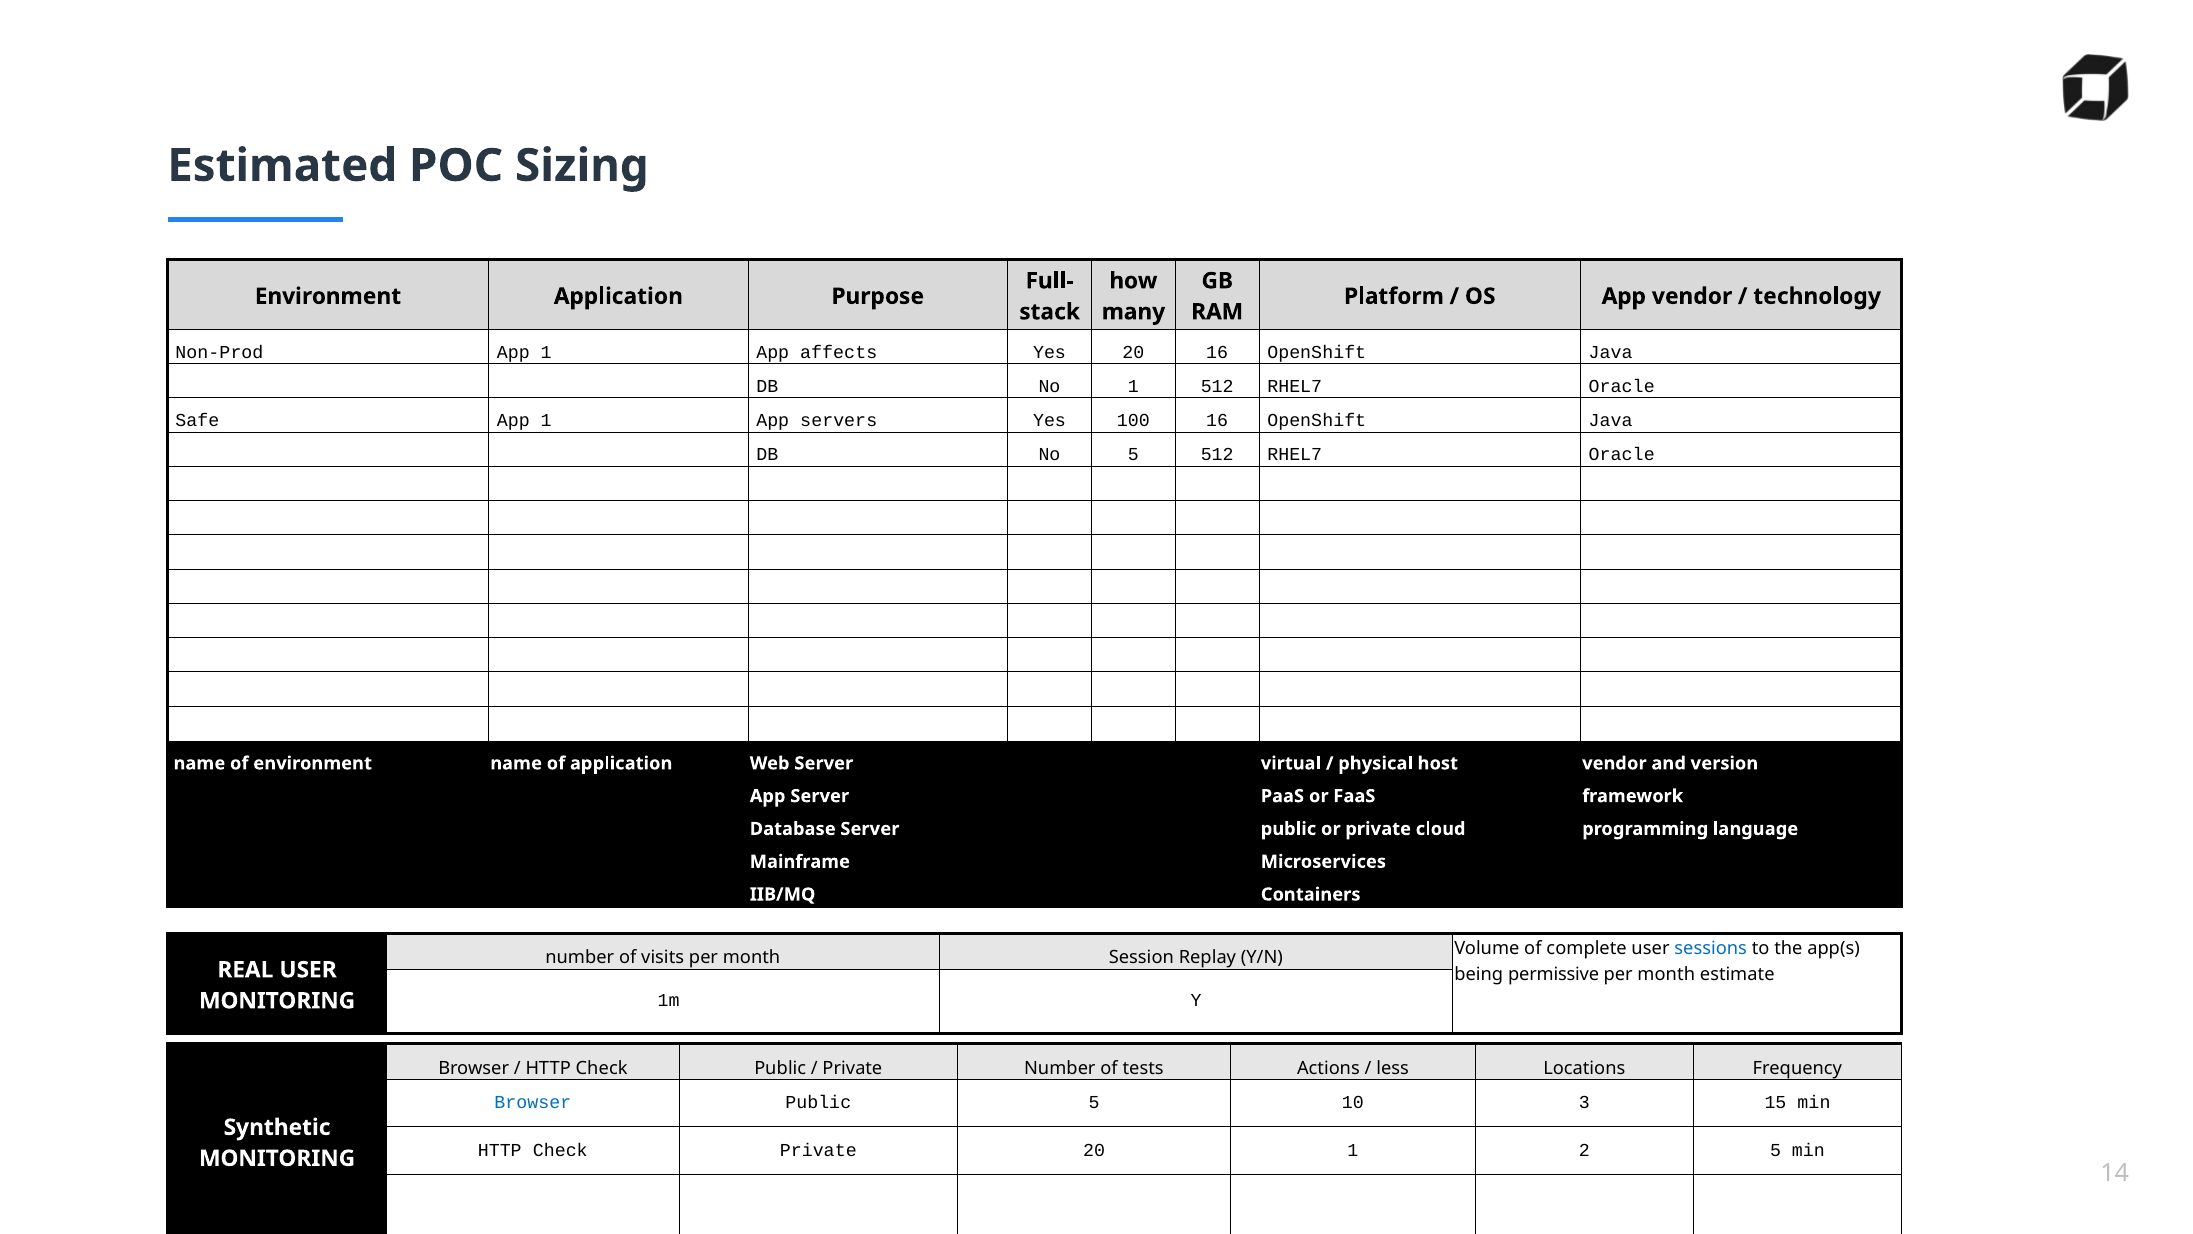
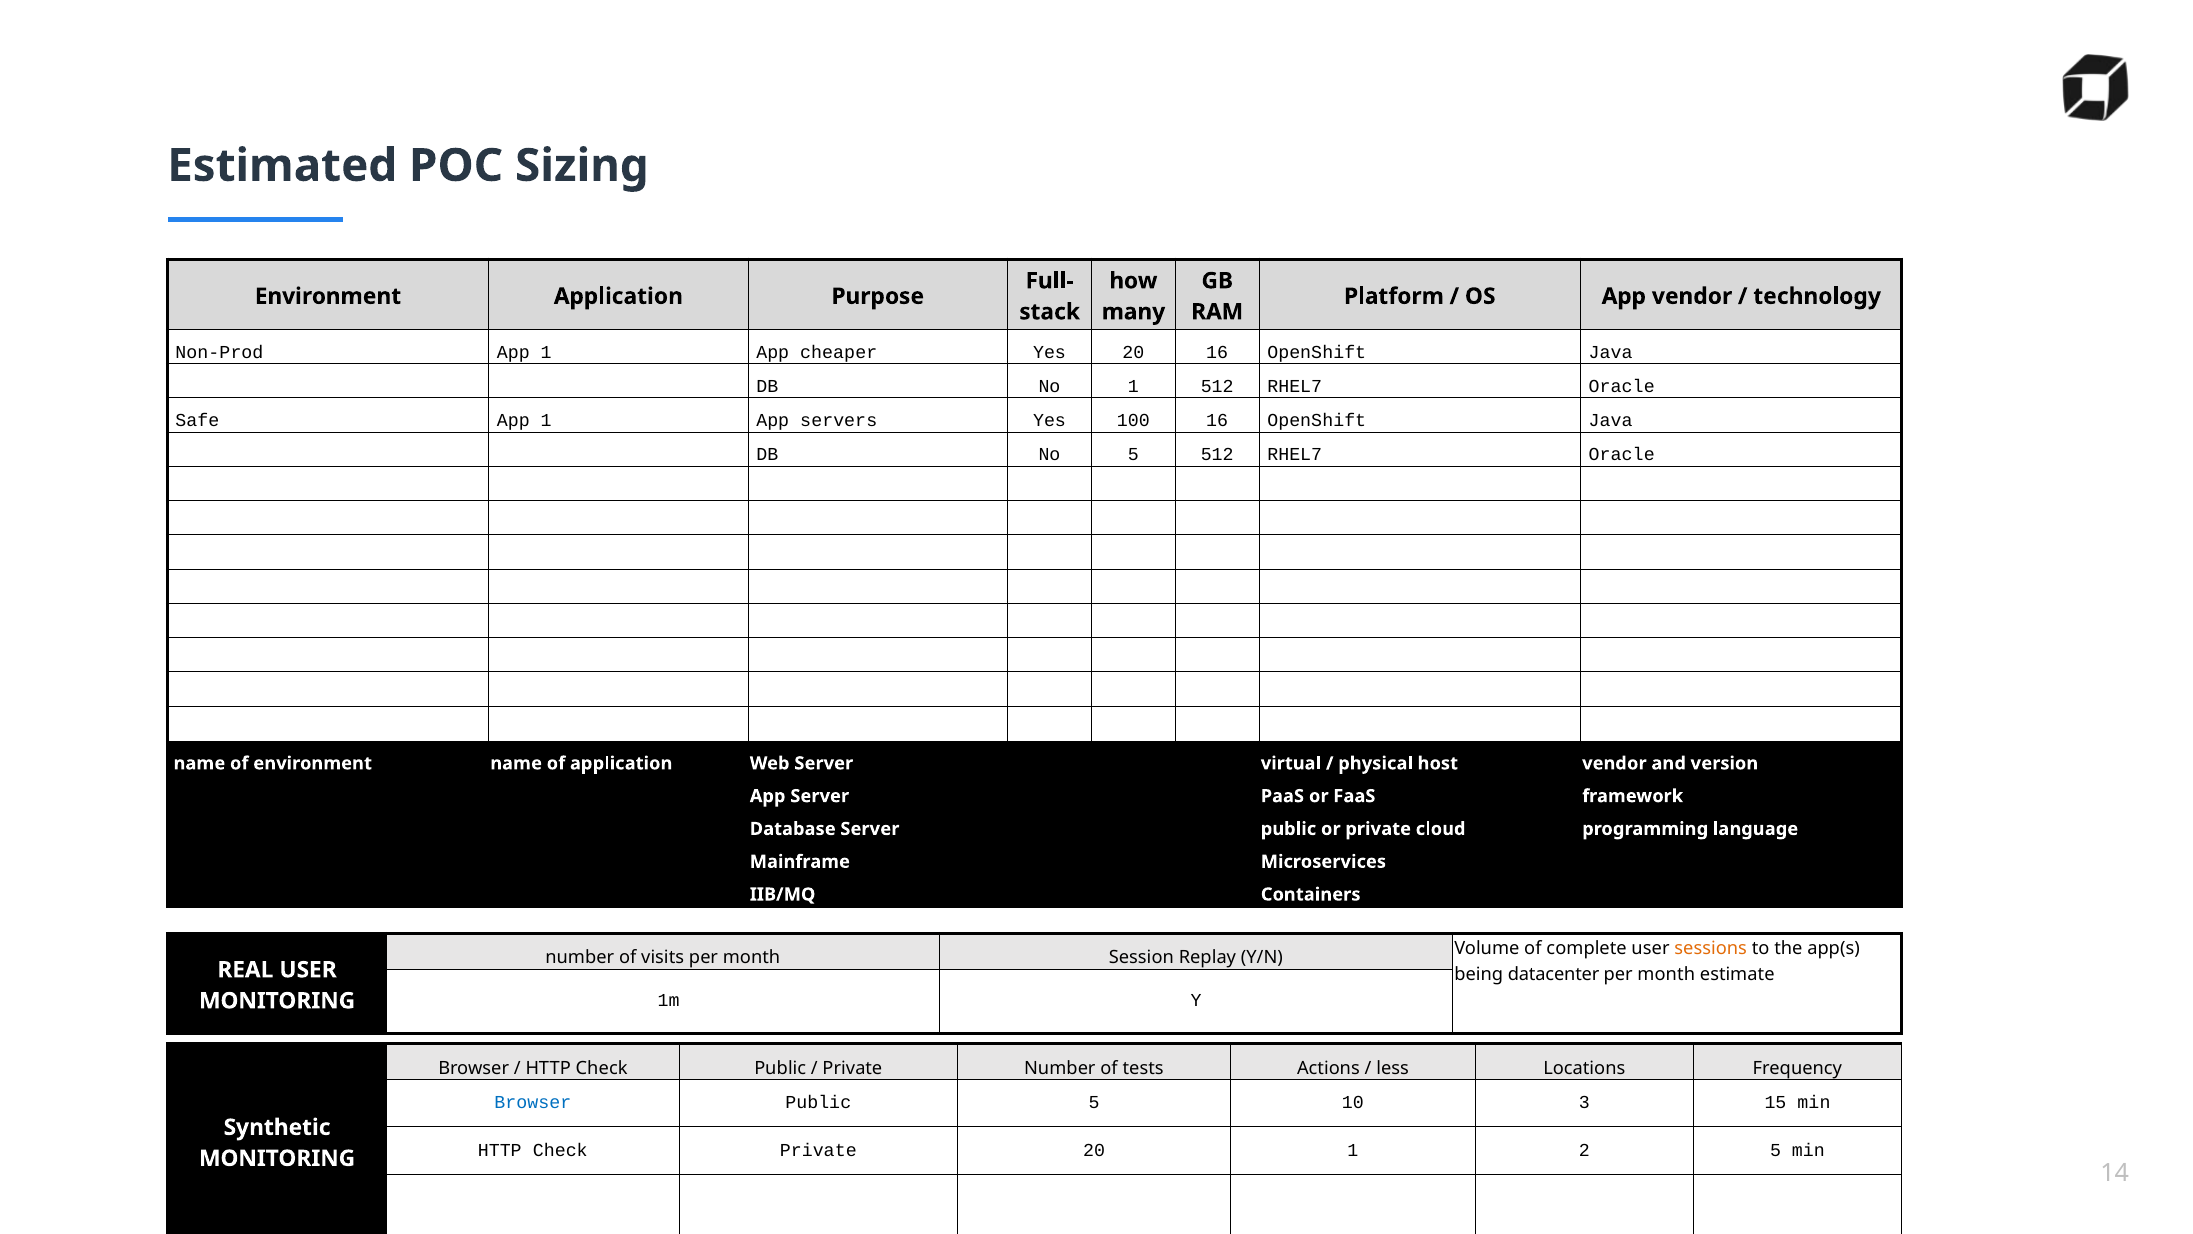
affects: affects -> cheaper (839, 352)
sessions colour: blue -> orange (1711, 948)
permissive: permissive -> datacenter (1554, 974)
